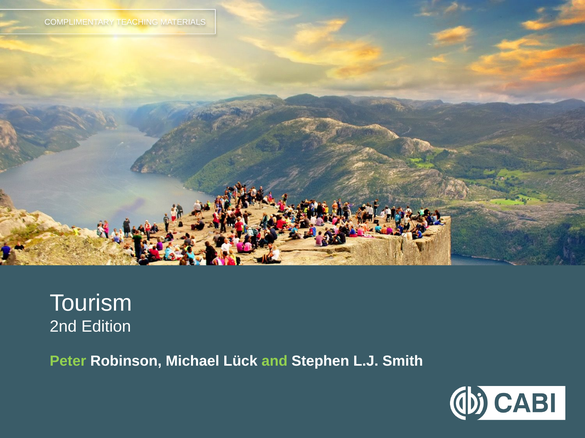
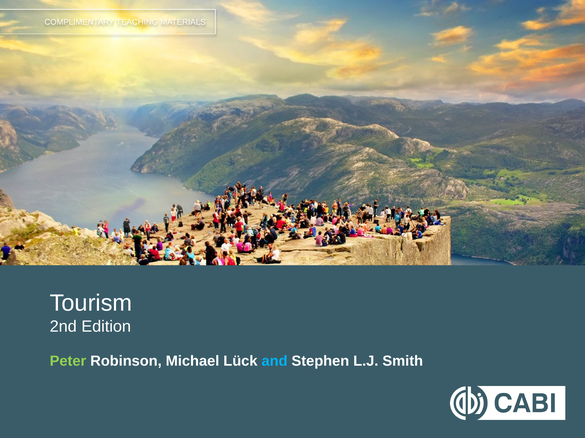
and colour: light green -> light blue (275, 362)
